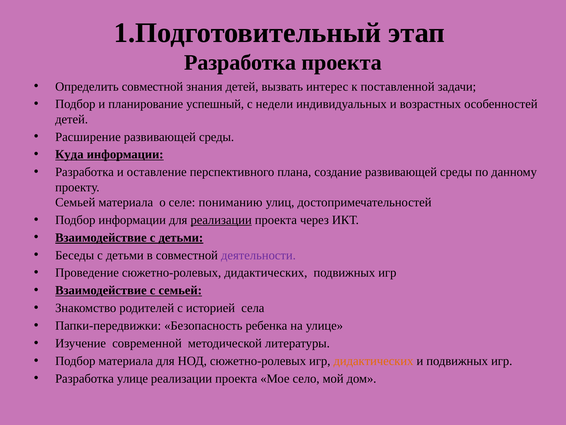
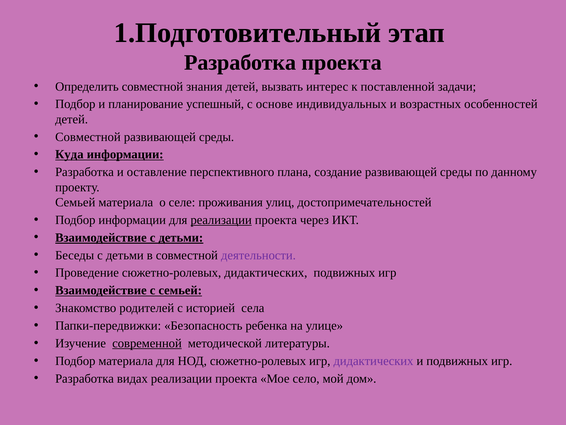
недели: недели -> основе (274, 104)
Расширение: Расширение -> Совместной (88, 137)
пониманию: пониманию -> проживания (231, 202)
современной underline: none -> present (147, 343)
дидактических colour: orange -> purple (373, 361)
Разработка улице: улице -> видах (132, 378)
